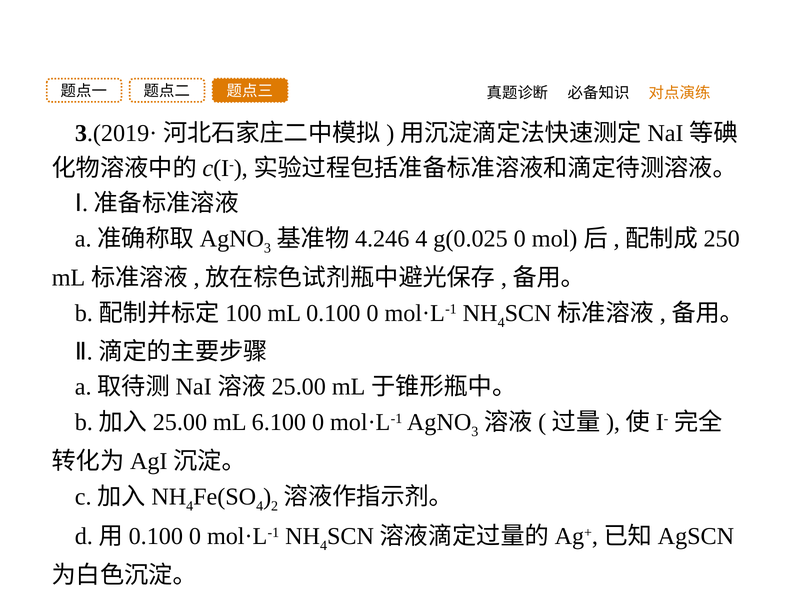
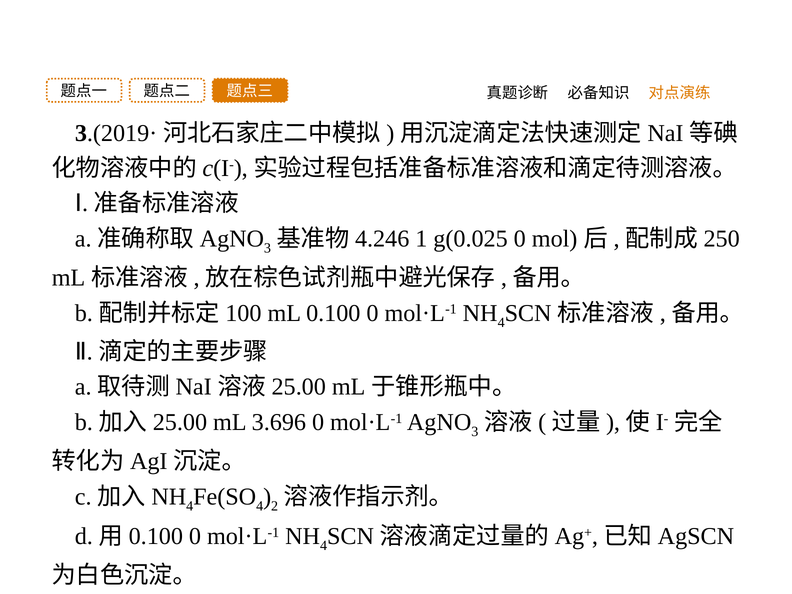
4: 4 -> 1 (421, 239)
6.100: 6.100 -> 3.696 (279, 422)
